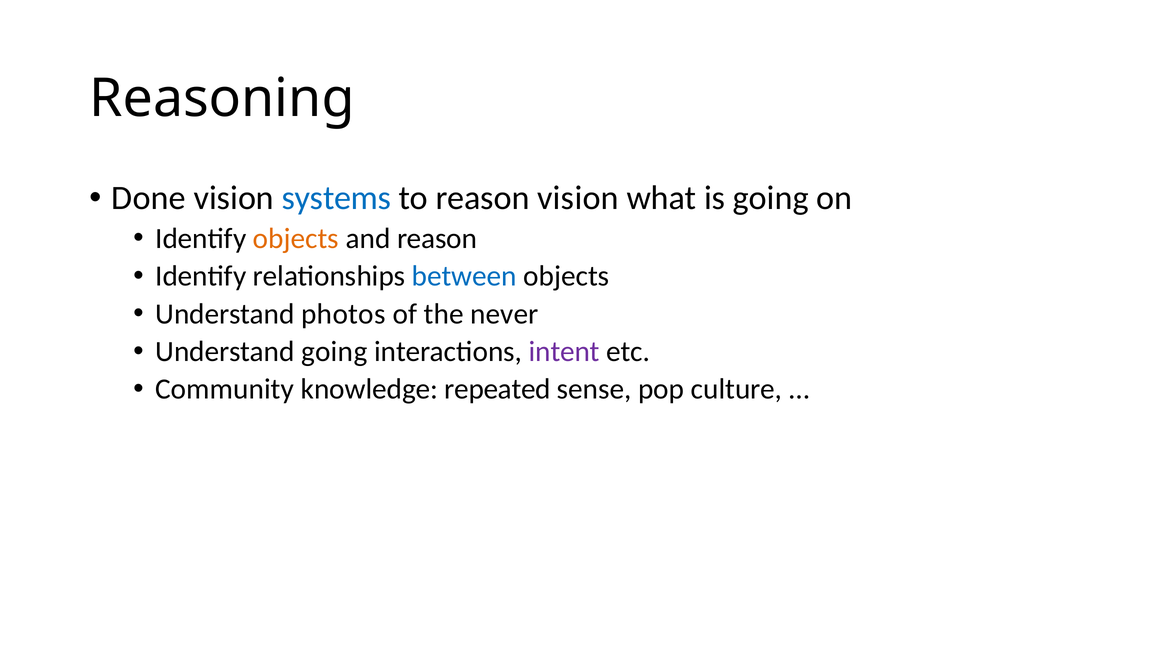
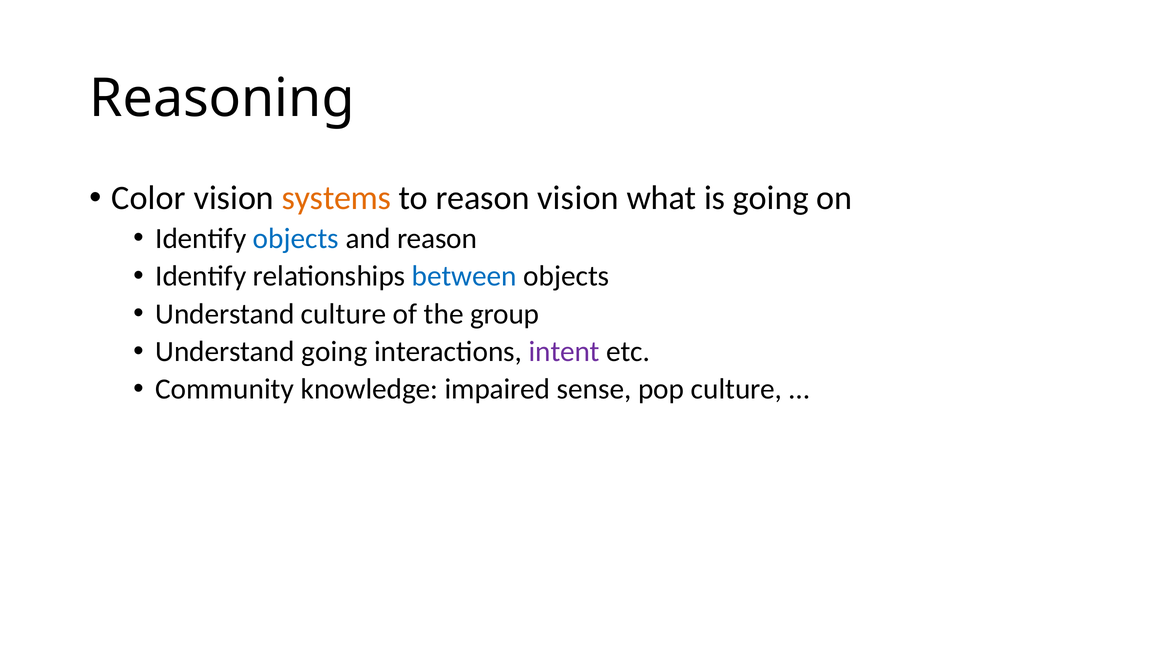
Done: Done -> Color (149, 198)
systems colour: blue -> orange (336, 198)
objects colour: orange -> blue (296, 239)
Understand photos: photos -> culture (344, 314)
never: never -> group (505, 314)
repeated: repeated -> impaired (498, 389)
